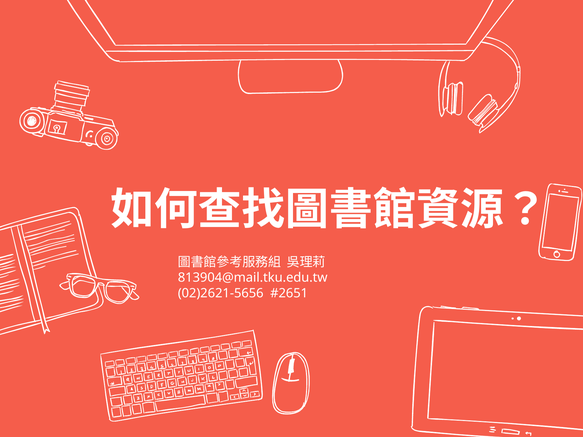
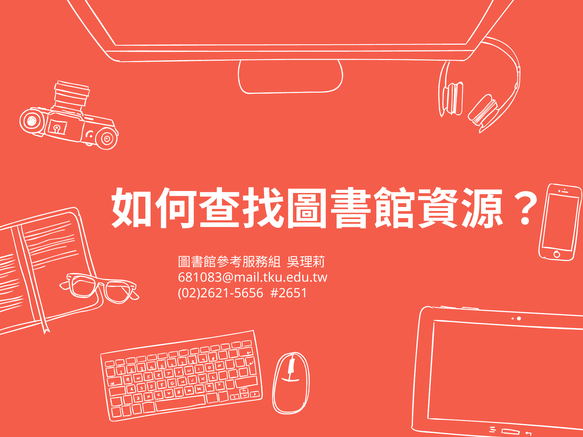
813904@mail.tku.edu.tw: 813904@mail.tku.edu.tw -> 681083@mail.tku.edu.tw (253, 278)
